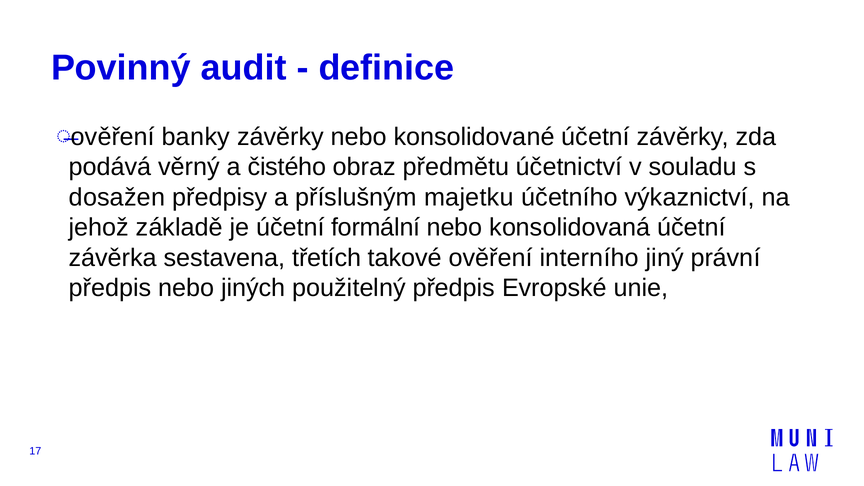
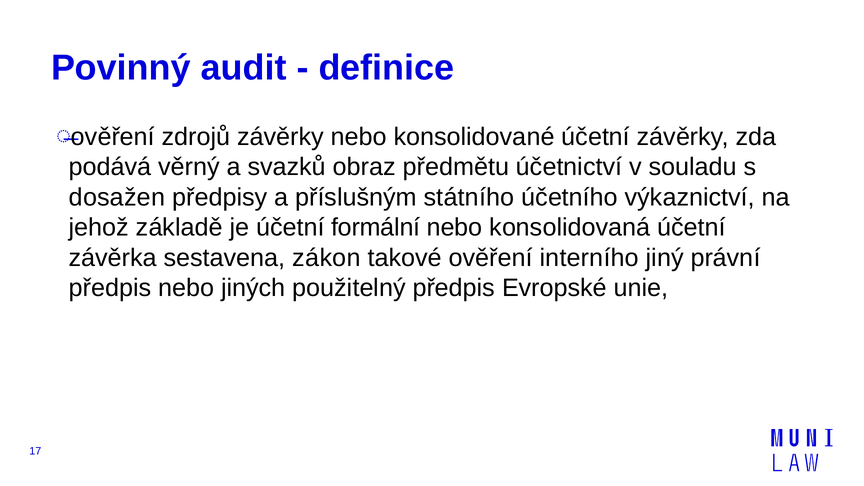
banky: banky -> zdrojů (196, 137)
čistého: čistého -> svazků (287, 167)
majetku: majetku -> státního (469, 197)
třetích: třetích -> zákon (327, 258)
